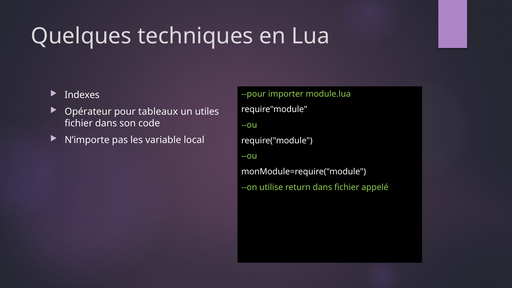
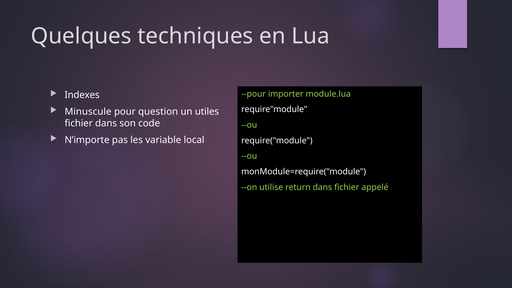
Opérateur: Opérateur -> Minuscule (88, 112)
tableaux: tableaux -> question (158, 112)
